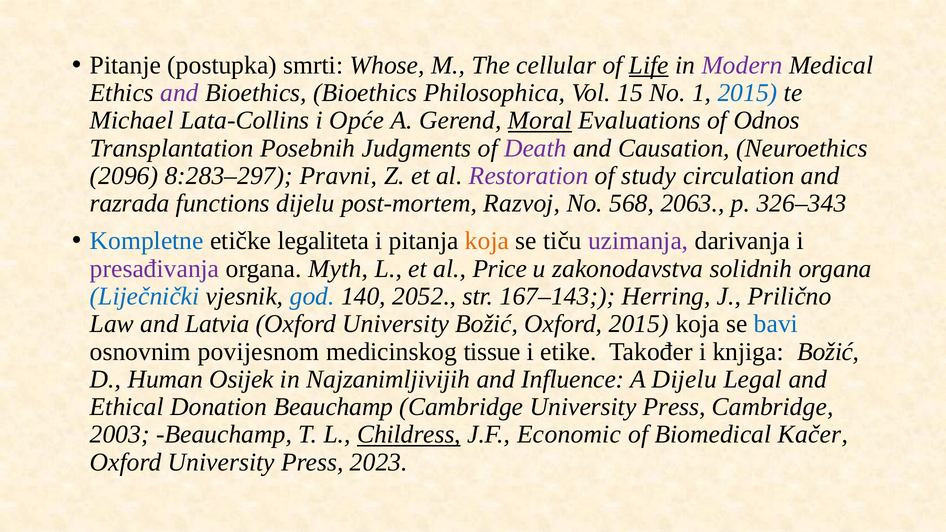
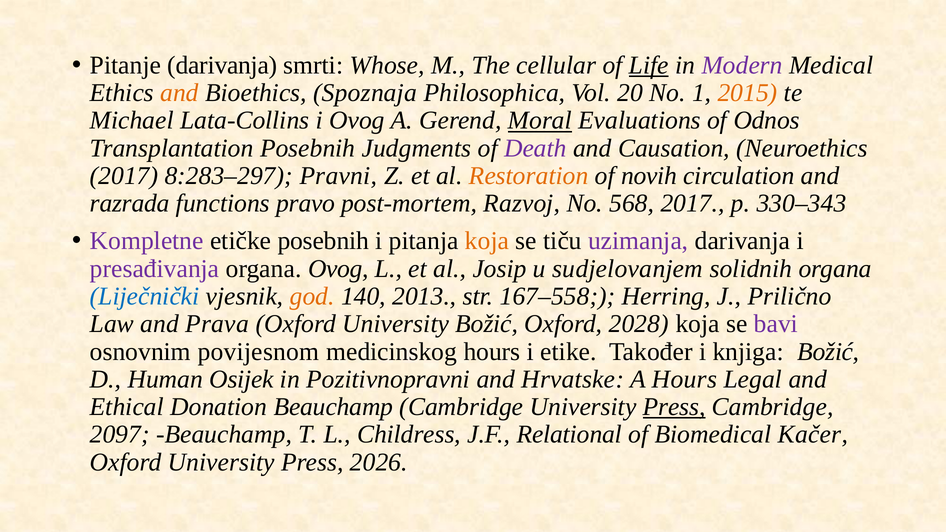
Pitanje postupka: postupka -> darivanja (222, 65)
and colour: purple -> orange (179, 93)
Bioethics Bioethics: Bioethics -> Spoznaja (365, 93)
15: 15 -> 20 (630, 93)
2015 colour: blue -> orange (748, 93)
i Opće: Opće -> Ovog (357, 121)
2096: 2096 -> 2017 (124, 176)
Restoration colour: purple -> orange (529, 176)
study: study -> novih (649, 176)
functions dijelu: dijelu -> pravo (306, 204)
568 2063: 2063 -> 2017 (693, 204)
326–343: 326–343 -> 330–343 (801, 204)
Kompletne colour: blue -> purple (147, 241)
etičke legaliteta: legaliteta -> posebnih (323, 241)
organa Myth: Myth -> Ovog (338, 269)
Price: Price -> Josip (500, 269)
zakonodavstva: zakonodavstva -> sudjelovanjem (628, 269)
god colour: blue -> orange (312, 296)
2052: 2052 -> 2013 (424, 296)
167–143: 167–143 -> 167–558 (558, 296)
Latvia: Latvia -> Prava (217, 324)
Oxford 2015: 2015 -> 2028 (639, 324)
bavi colour: blue -> purple (776, 324)
medicinskog tissue: tissue -> hours (492, 352)
Najzanimljivijih: Najzanimljivijih -> Pozitivnopravni (388, 379)
Influence: Influence -> Hrvatske (573, 379)
A Dijelu: Dijelu -> Hours (684, 379)
Press underline: none -> present (674, 407)
2003: 2003 -> 2097 (120, 435)
Childress underline: present -> none (409, 435)
Economic: Economic -> Relational (569, 435)
2023: 2023 -> 2026 (379, 462)
